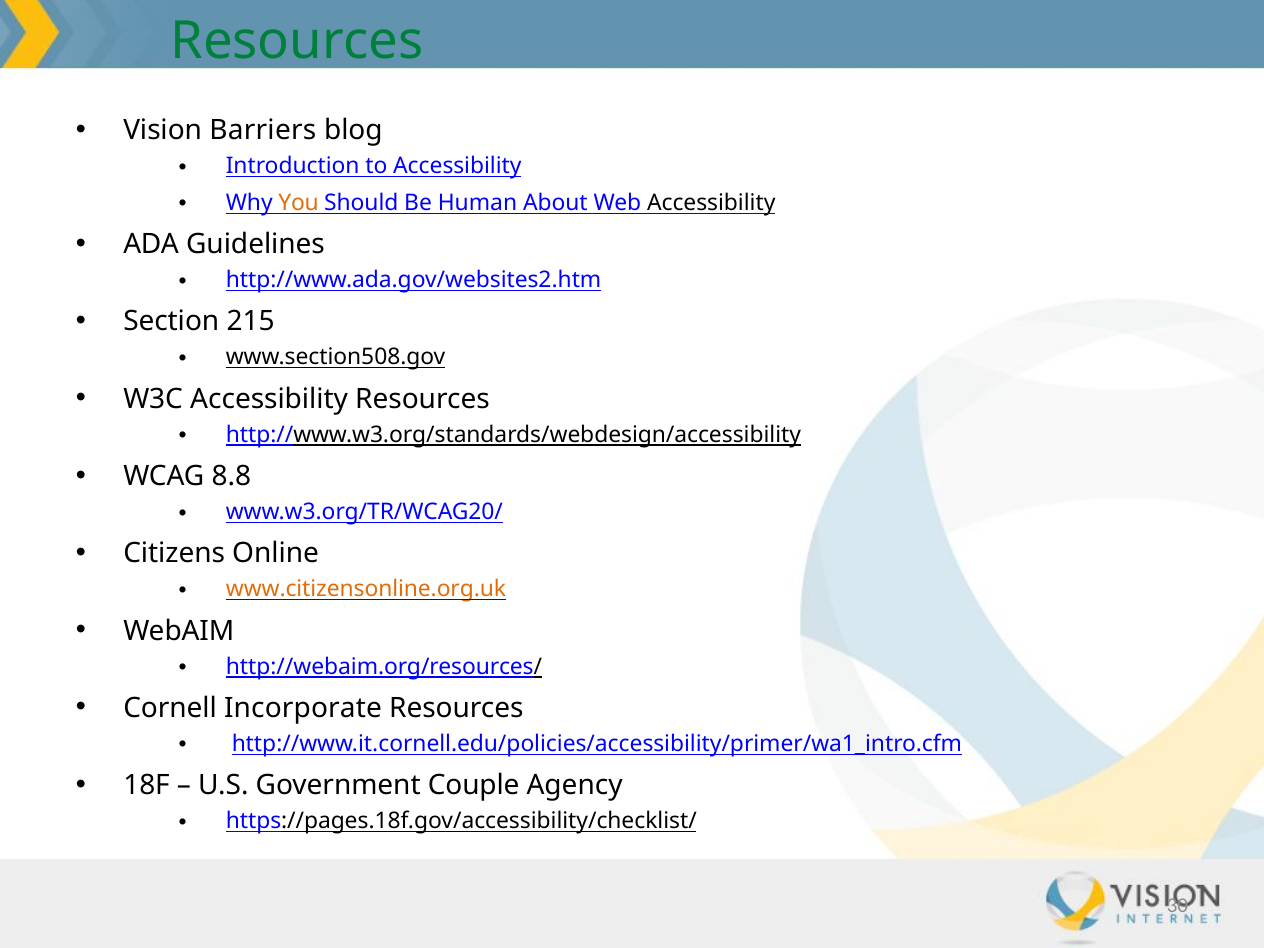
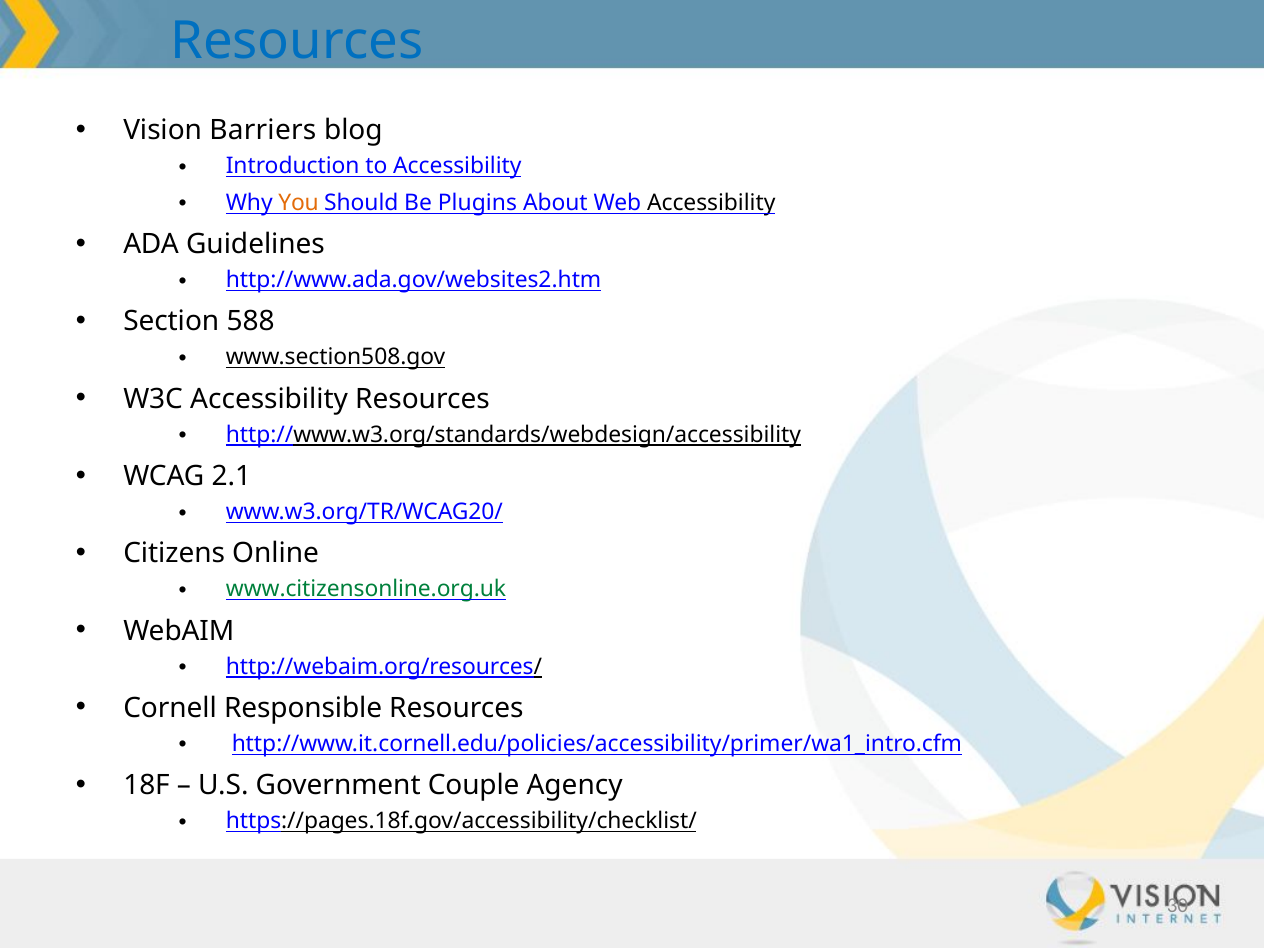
Resources colour: green -> blue (297, 42)
Human: Human -> Plugins (477, 203)
215: 215 -> 588 (251, 322)
8.8: 8.8 -> 2.1 (231, 476)
www.citizensonline.org.uk colour: orange -> green (366, 589)
Incorporate: Incorporate -> Responsible (303, 708)
